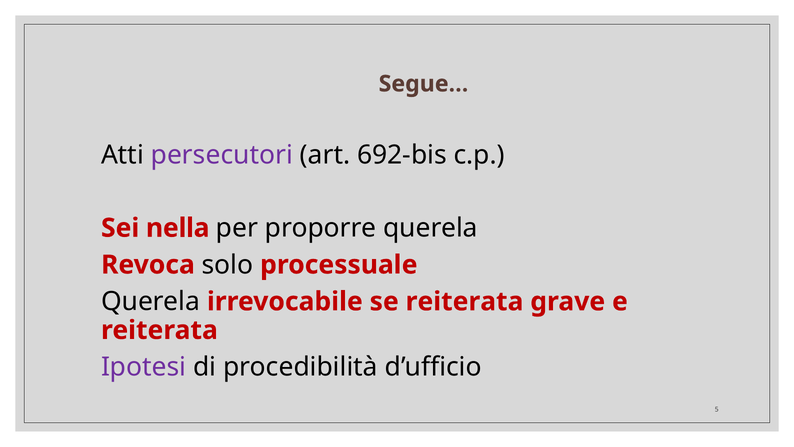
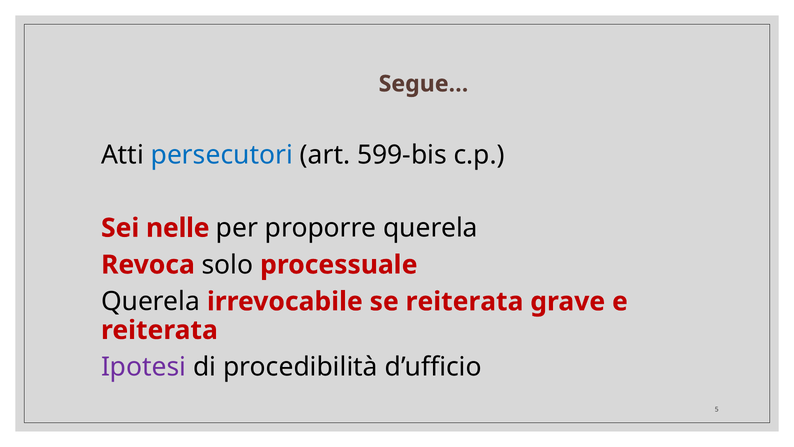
persecutori colour: purple -> blue (222, 155)
692-bis: 692-bis -> 599-bis (402, 155)
nella: nella -> nelle (178, 228)
